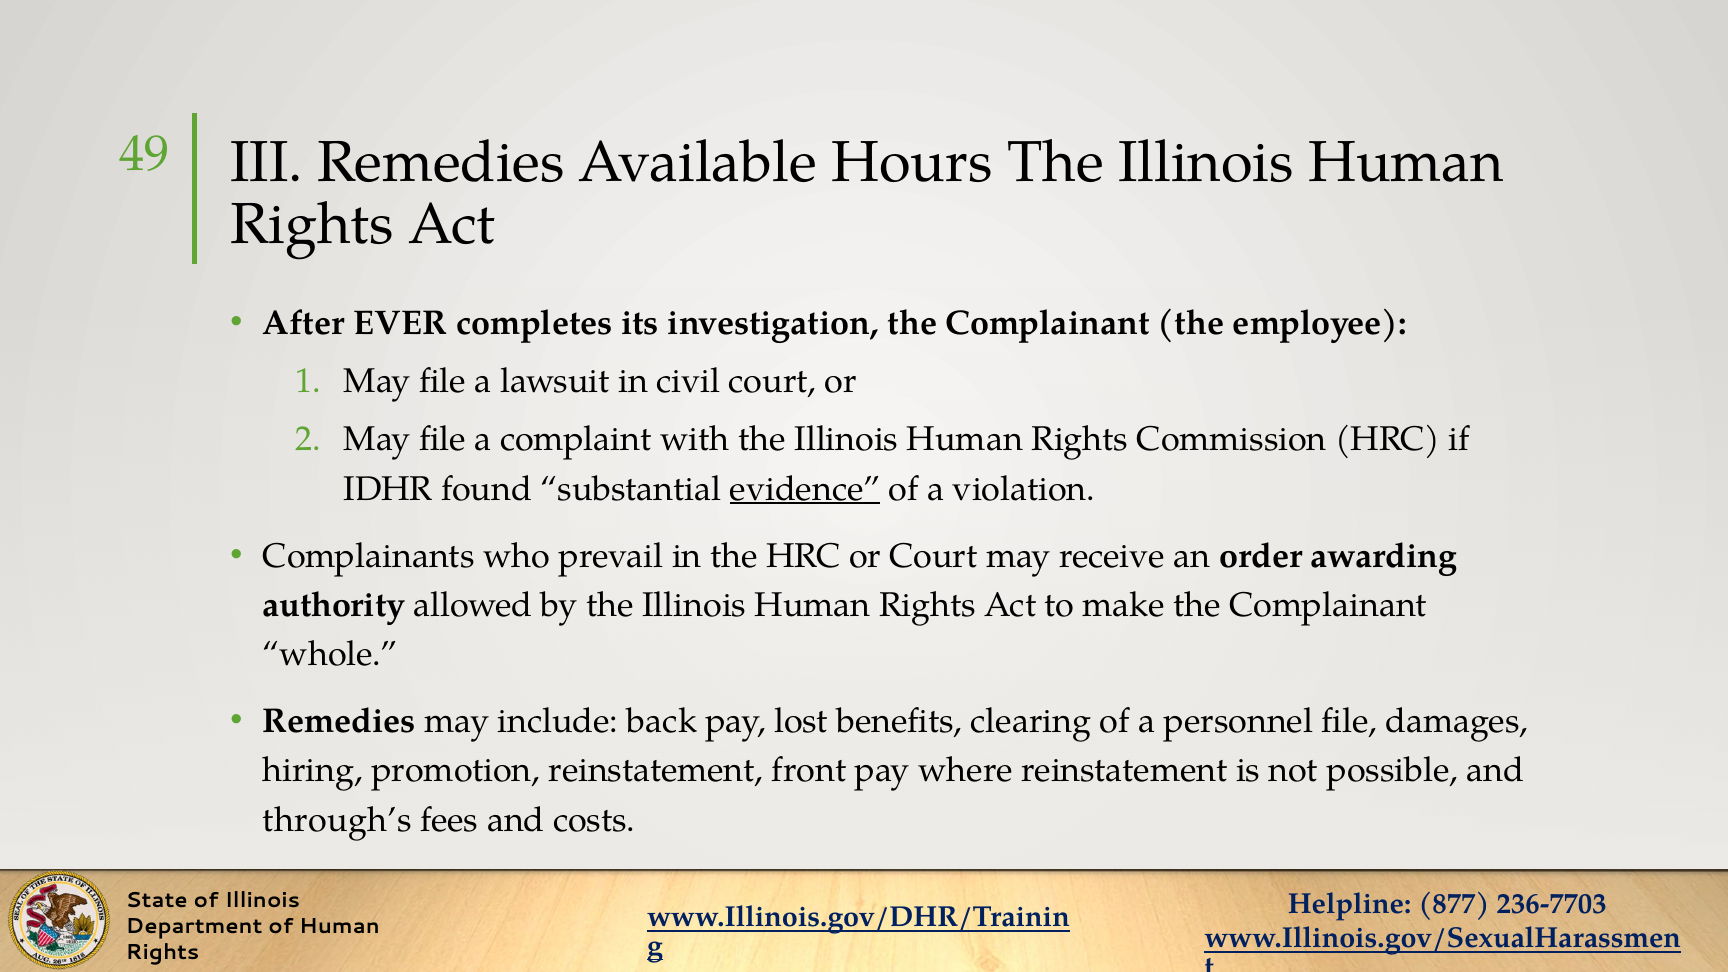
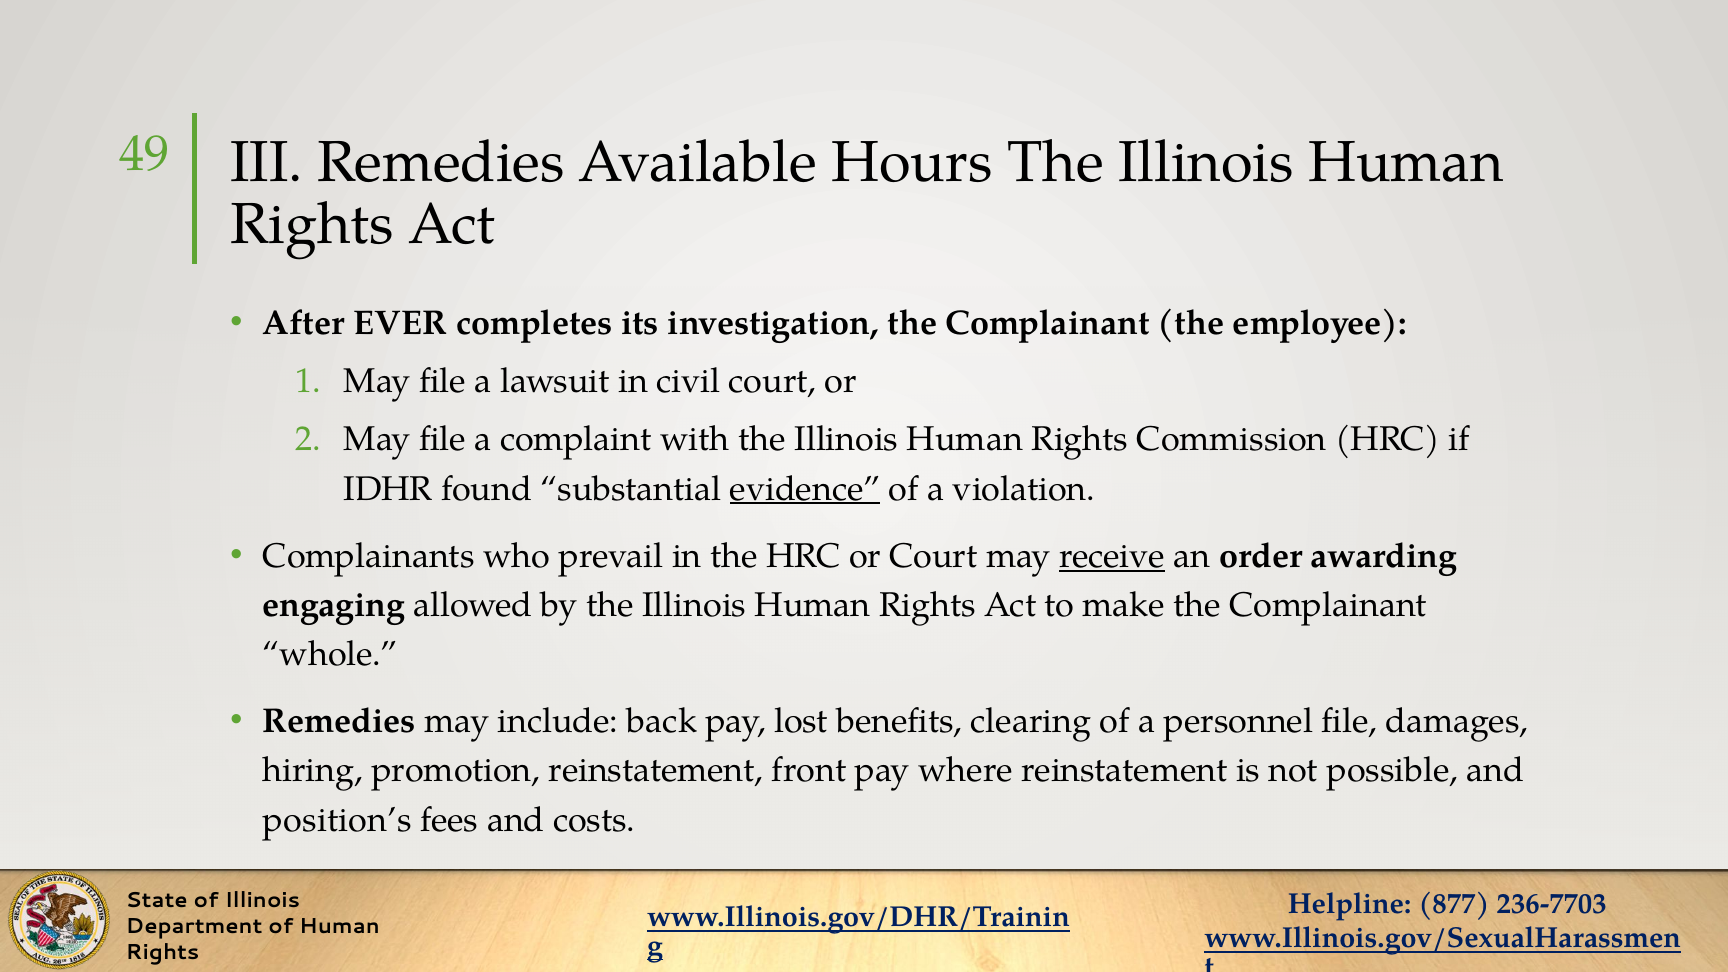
receive underline: none -> present (1112, 556)
authority: authority -> engaging (334, 605)
through’s: through’s -> position’s (337, 820)
